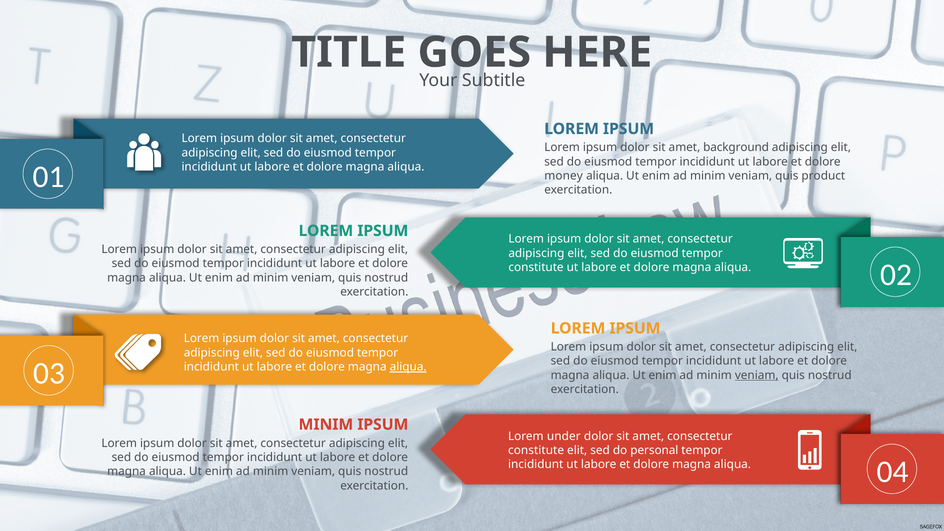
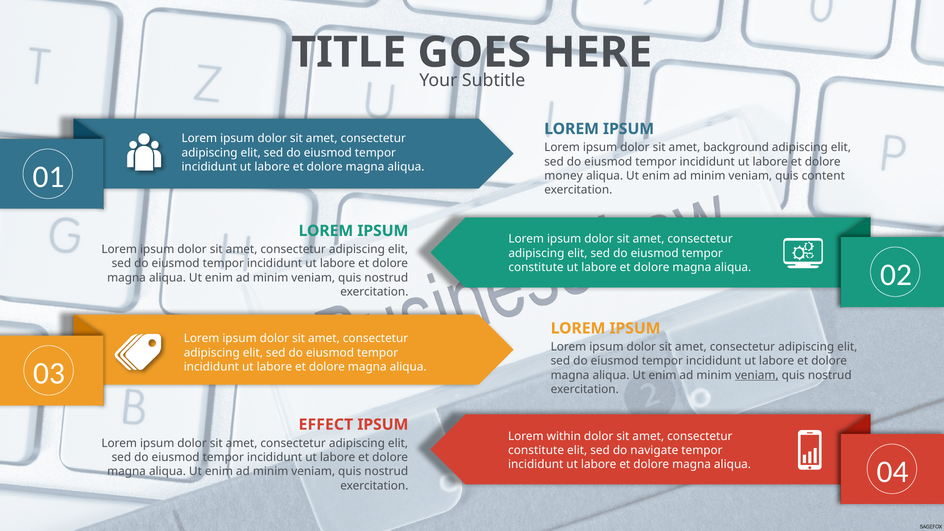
product: product -> content (823, 176)
aliqua underline: present -> none (408, 367)
MINIM: MINIM -> EFFECT (326, 425)
under: under -> within (564, 436)
personal: personal -> navigate (654, 450)
